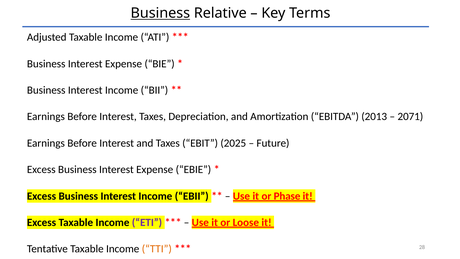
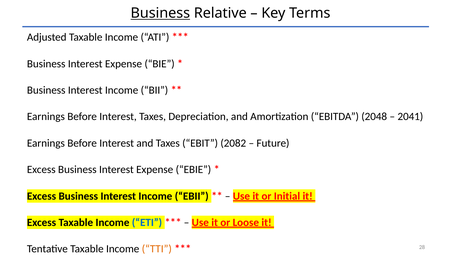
2013: 2013 -> 2048 (374, 117)
2071: 2071 -> 2041 (410, 117)
2025: 2025 -> 2082 (233, 143)
Phase: Phase -> Initial (287, 196)
ETI colour: purple -> blue (147, 222)
